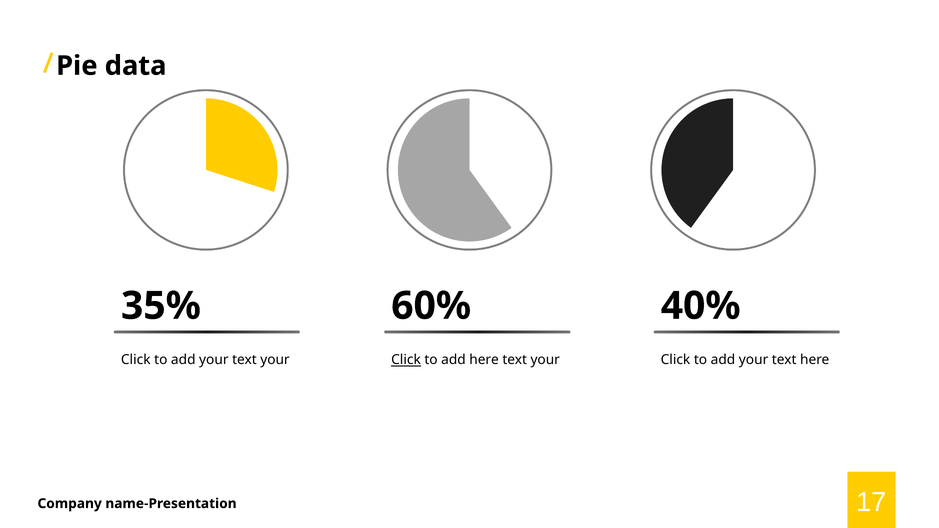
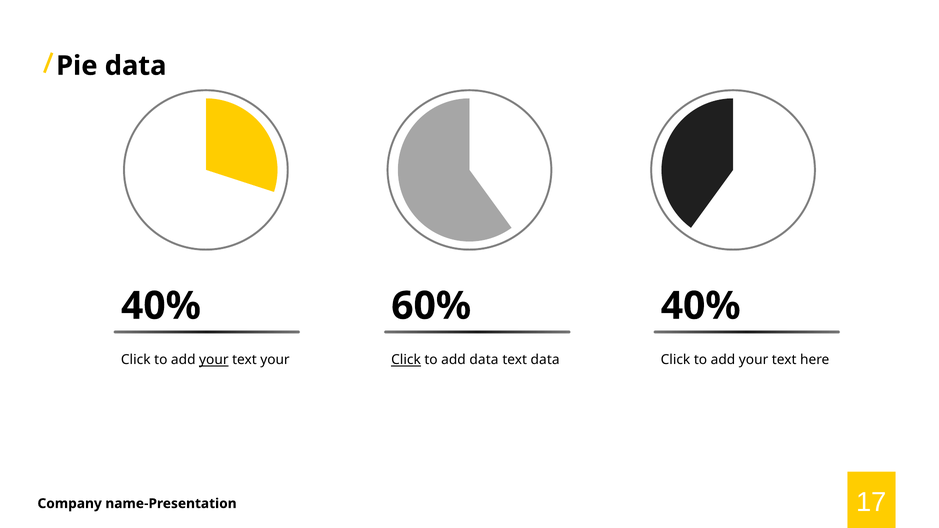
35%: 35% -> 40% (161, 306)
your underline: none -> present (214, 360)
add here: here -> data (484, 360)
your: your -> data (545, 360)
